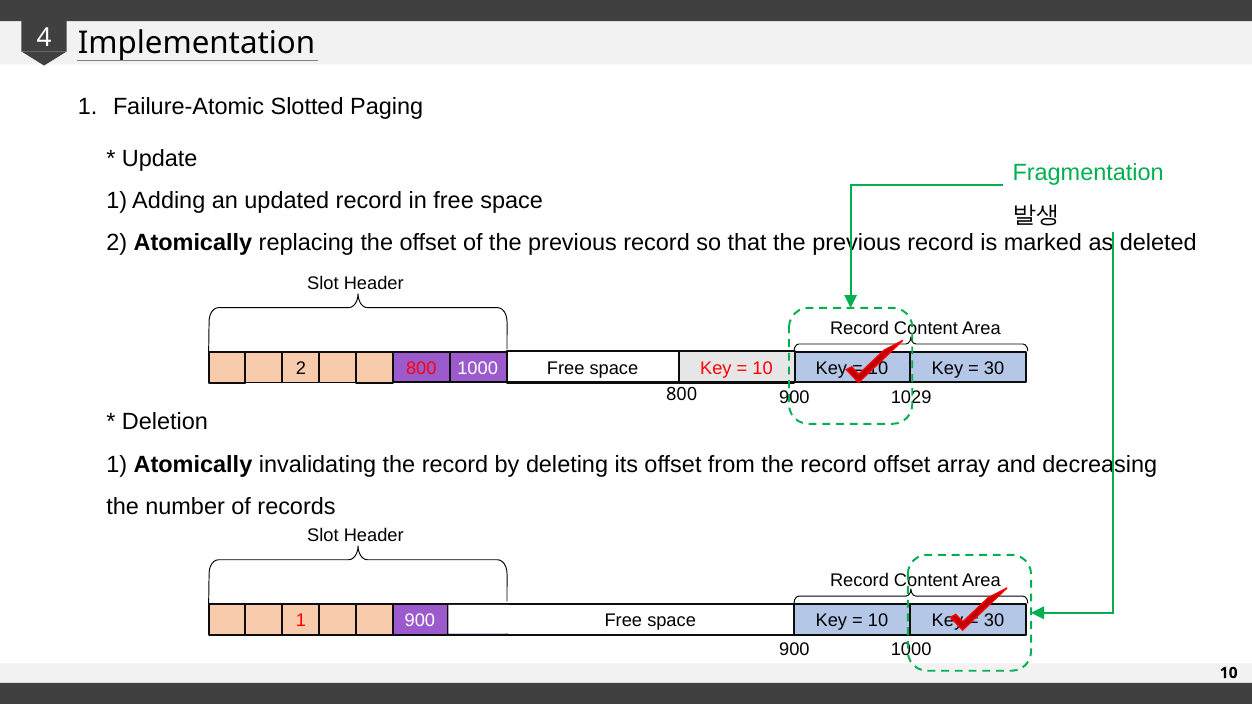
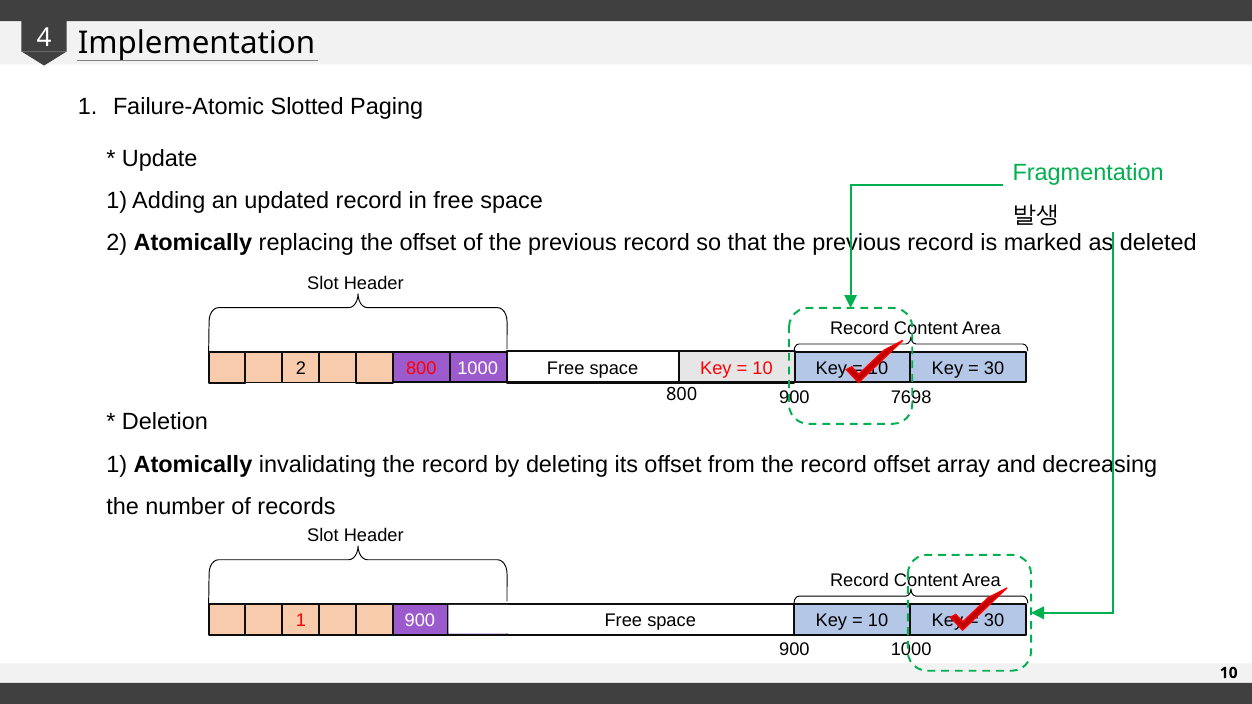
1029: 1029 -> 7698 (911, 397)
